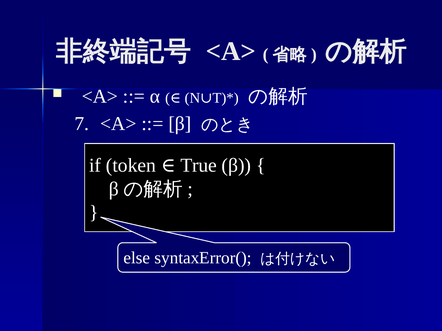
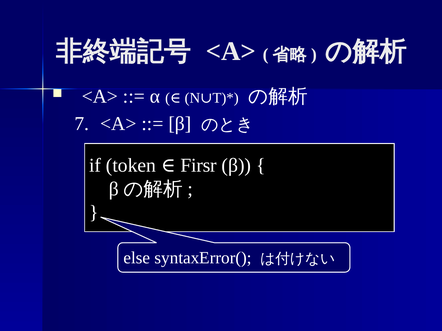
True: True -> Firsr (199, 166)
